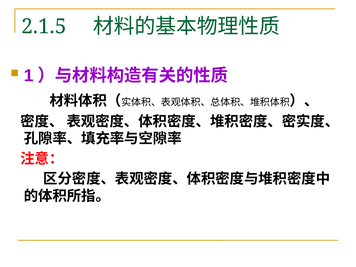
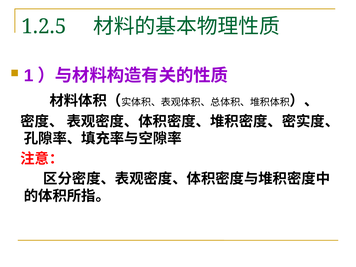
2.1.5: 2.1.5 -> 1.2.5 (44, 26)
